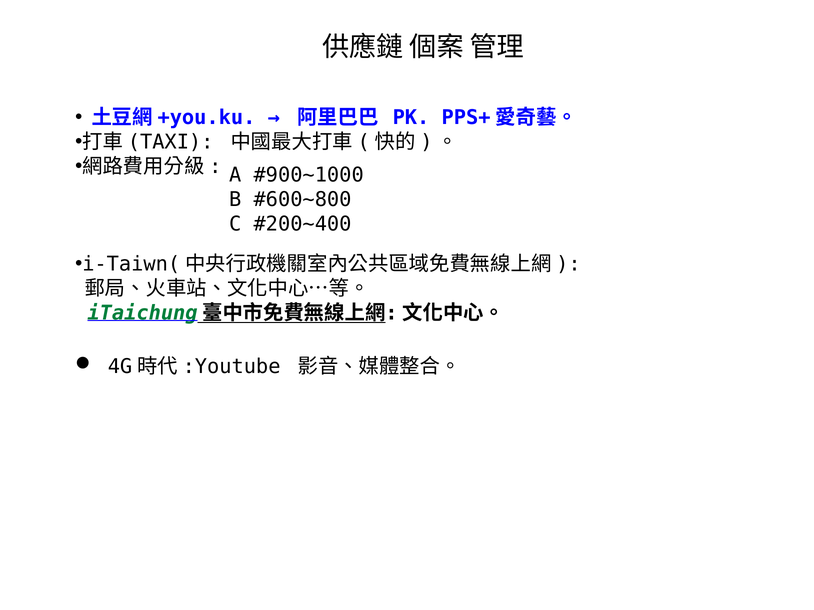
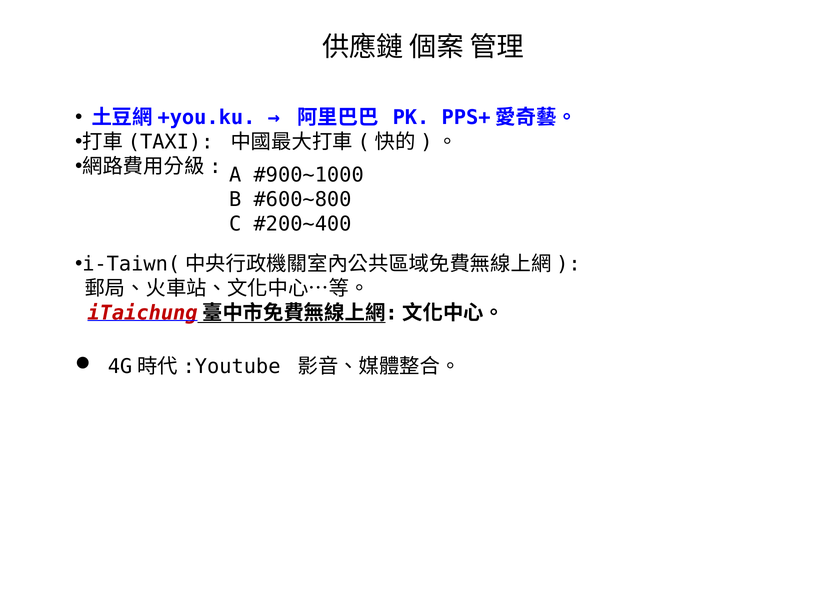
iTaichung colour: green -> red (143, 313)
